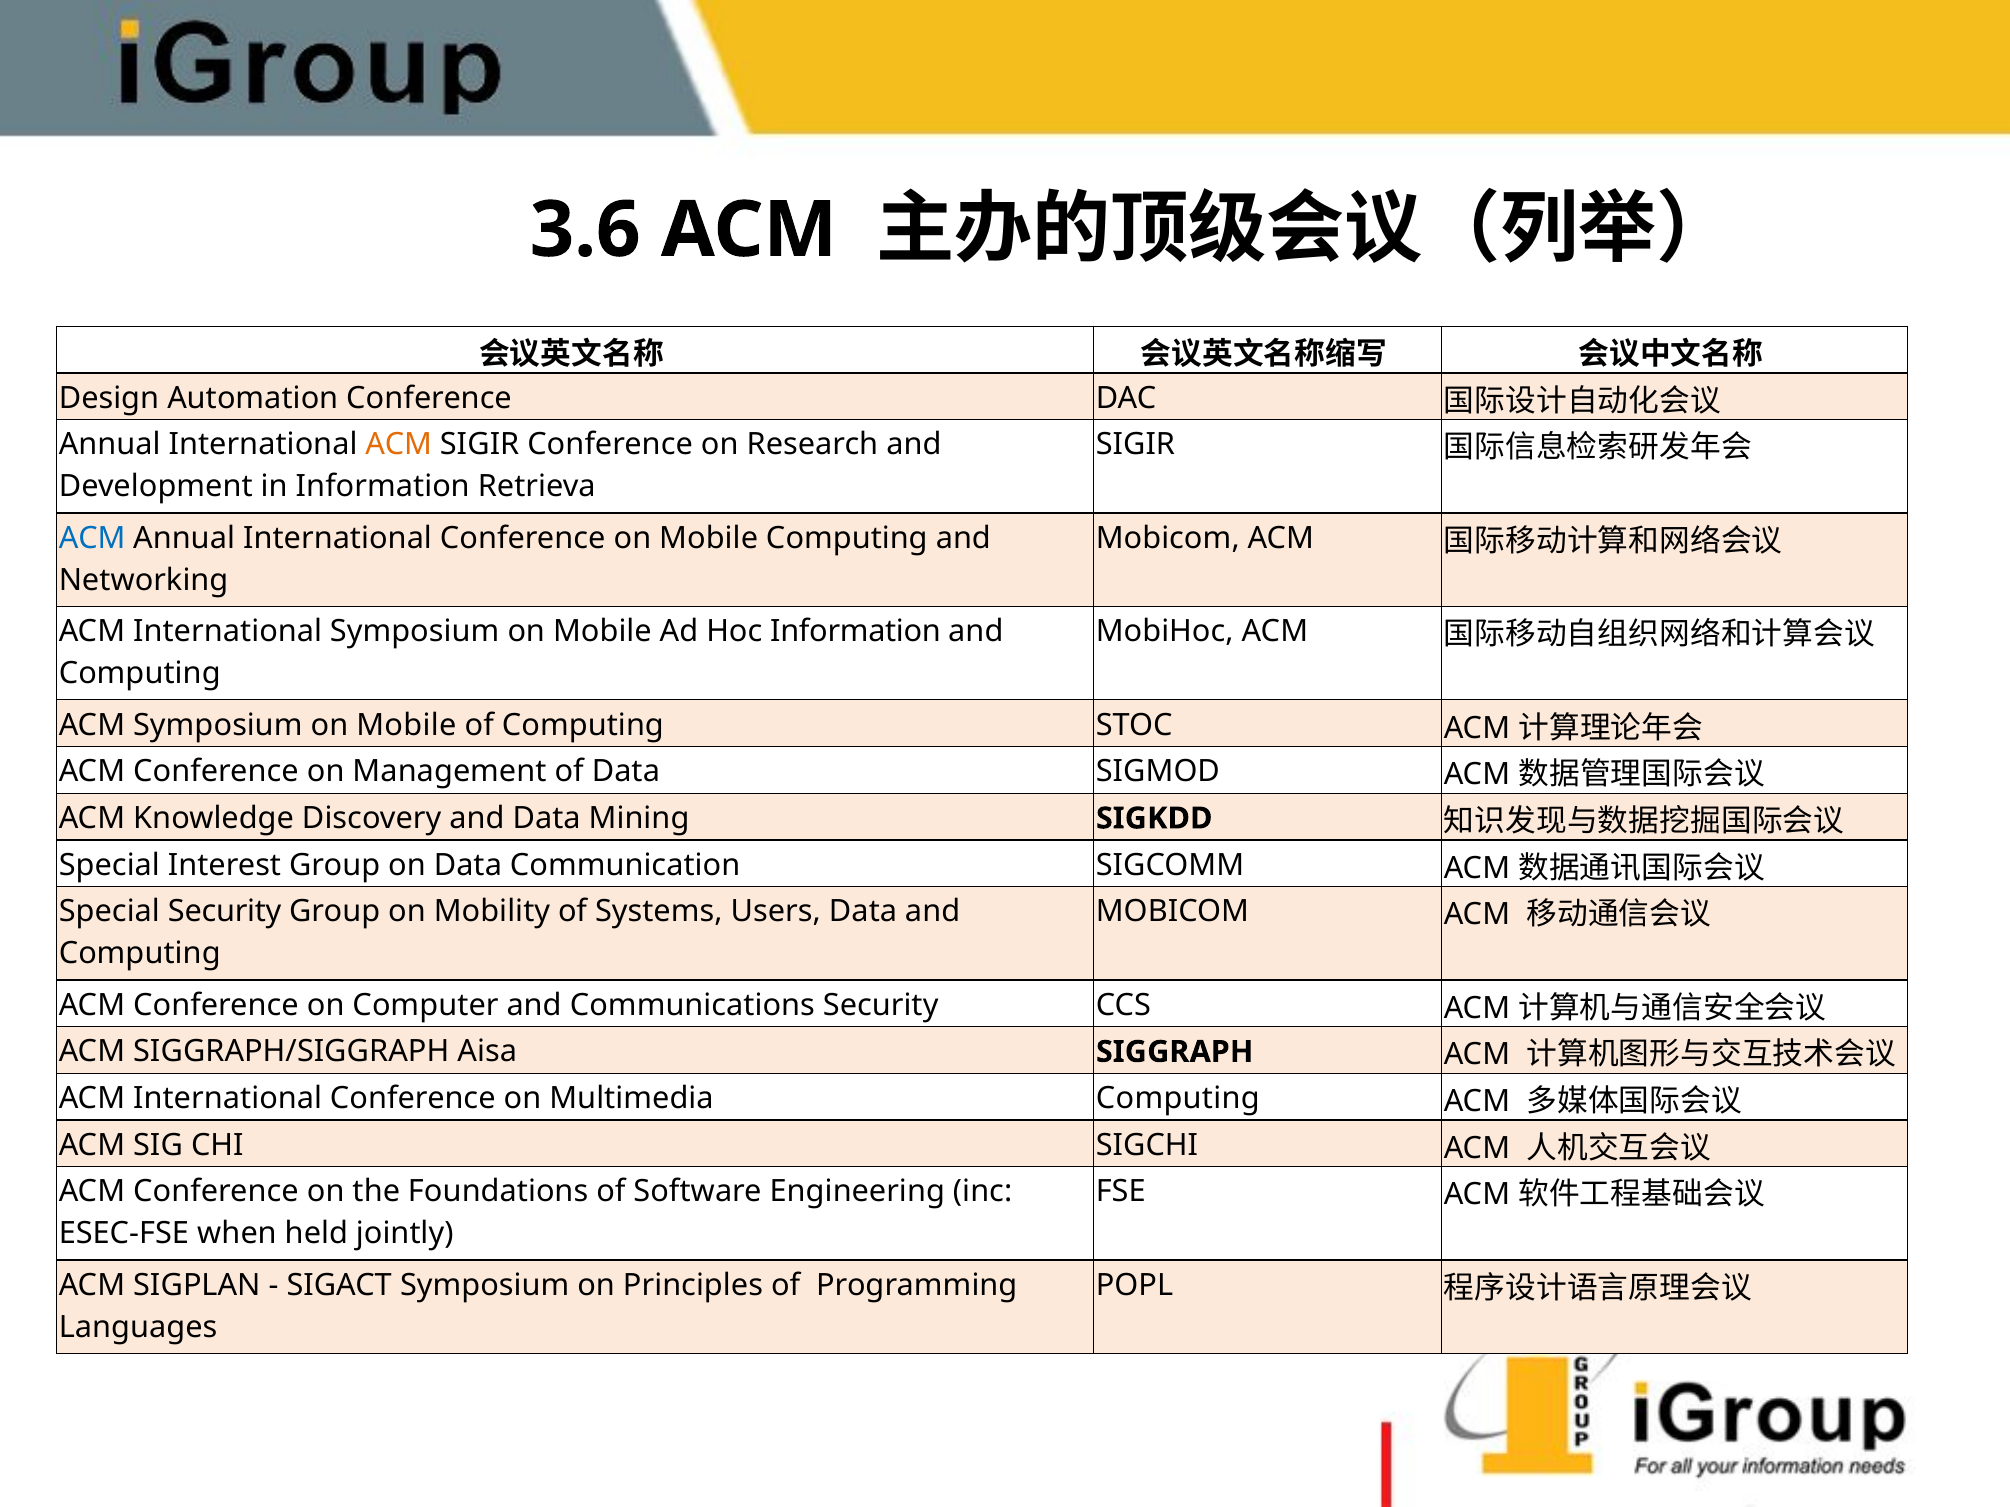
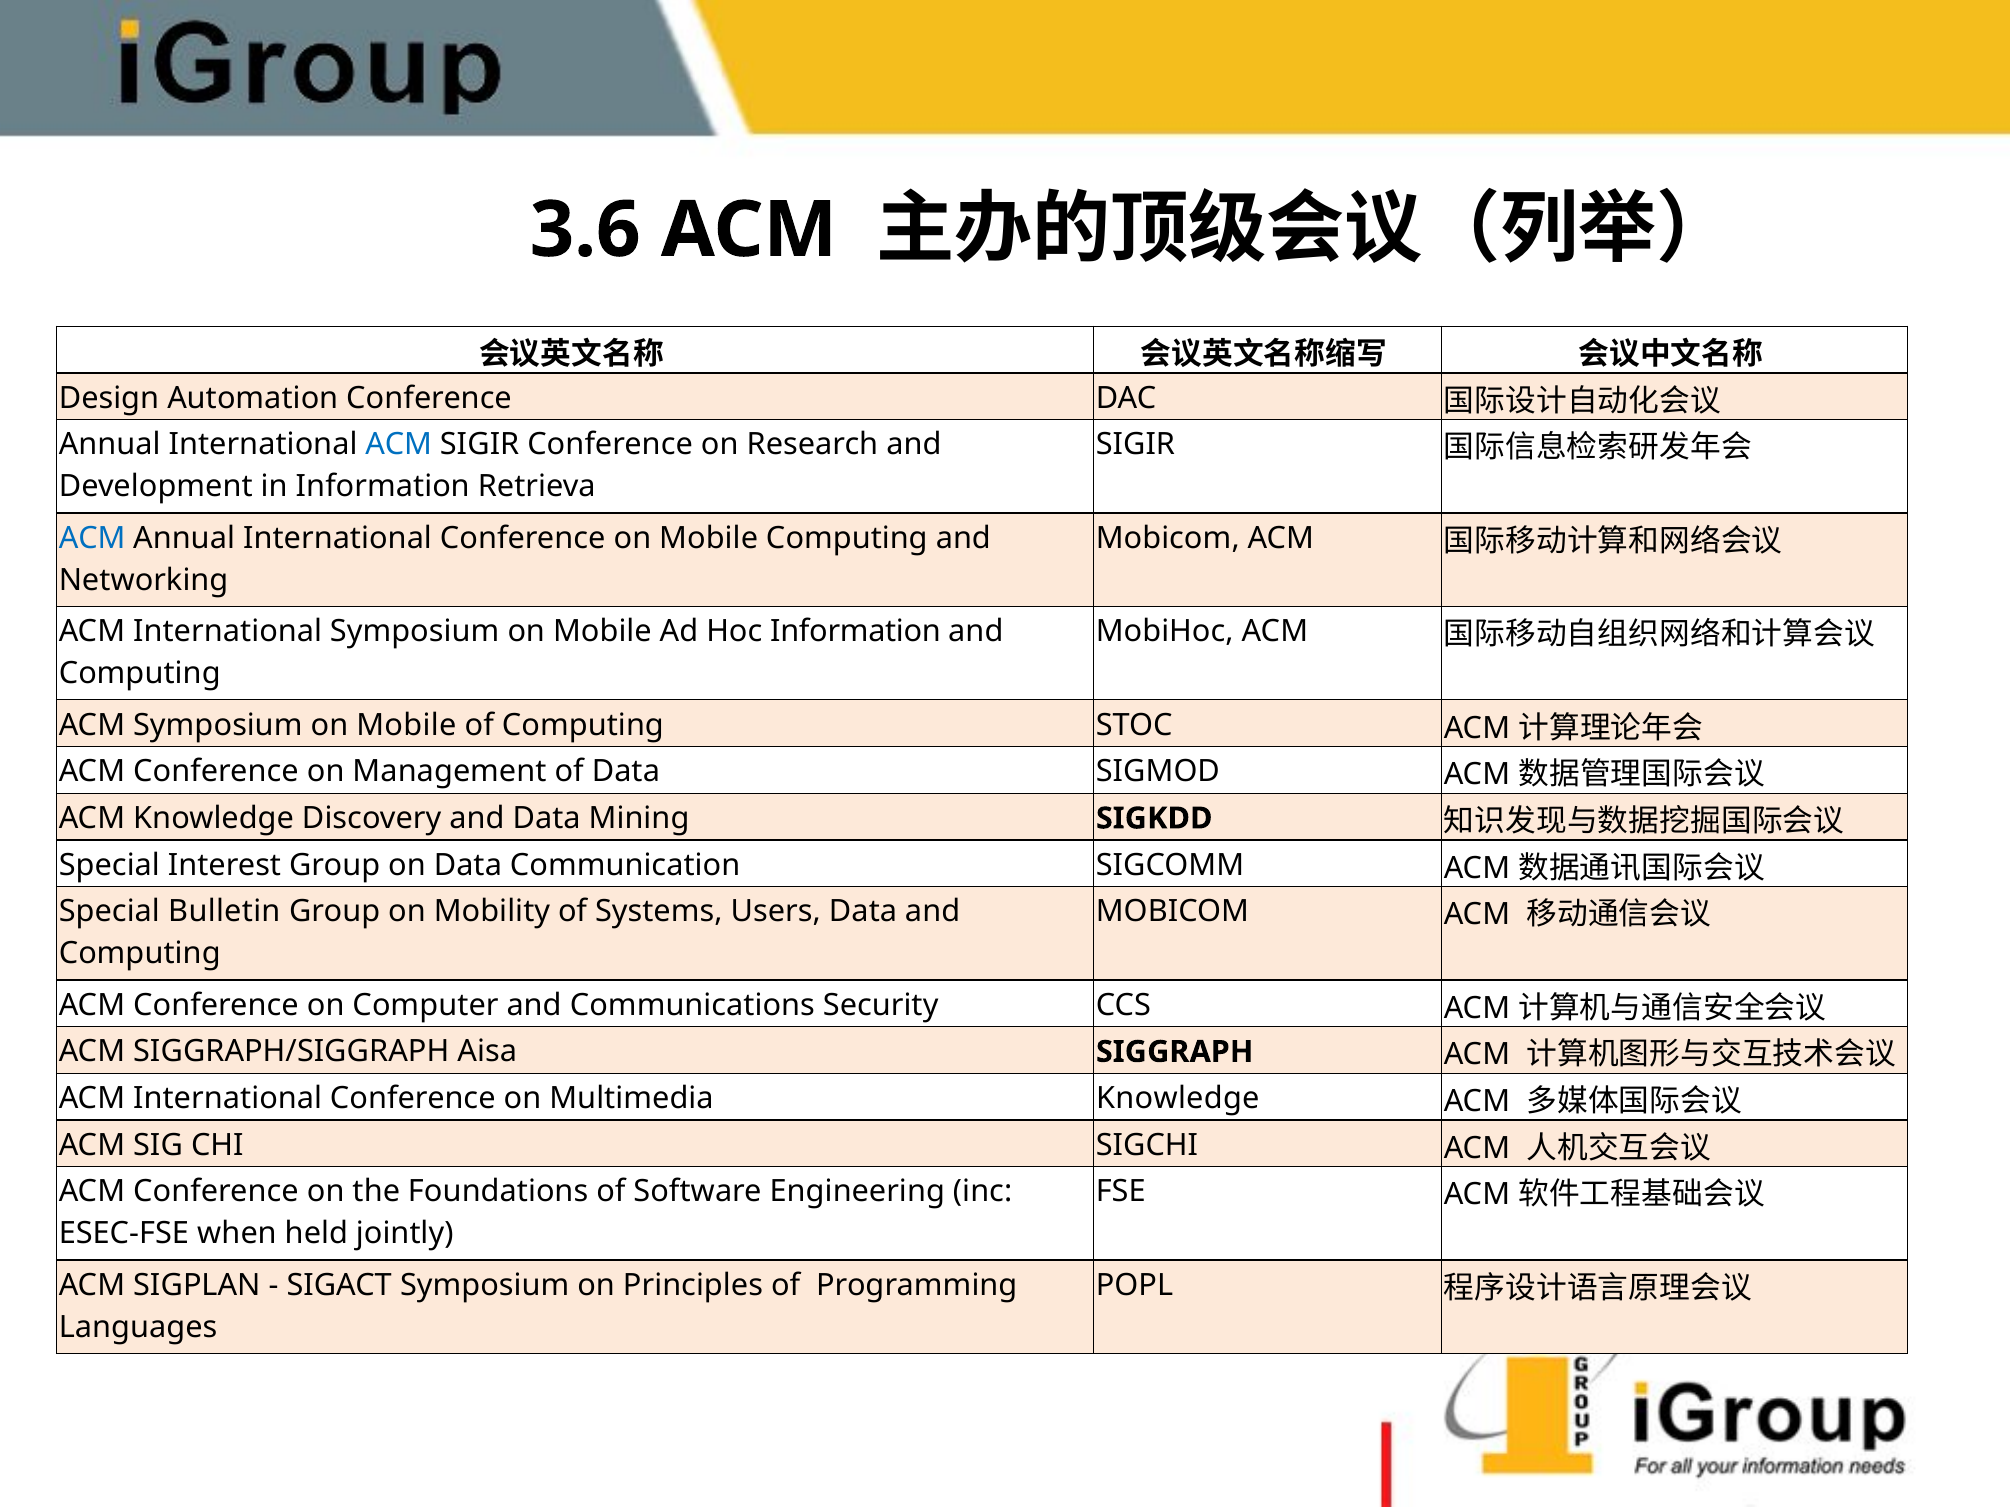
ACM colour: orange -> blue (399, 445)
Special Security: Security -> Bulletin (224, 912)
Multimedia Computing: Computing -> Knowledge (1178, 1099)
